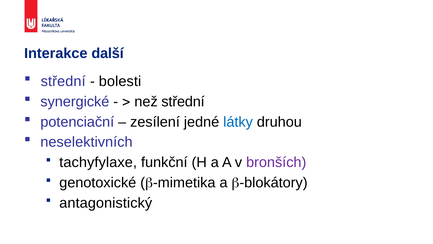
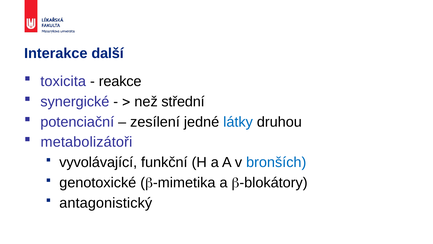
střední: střední -> toxicita (63, 81)
bolesti: bolesti -> reakce (120, 81)
neselektivních: neselektivních -> metabolizátoři (86, 142)
tachyfylaxe: tachyfylaxe -> vyvolávající (98, 162)
bronších colour: purple -> blue (276, 162)
